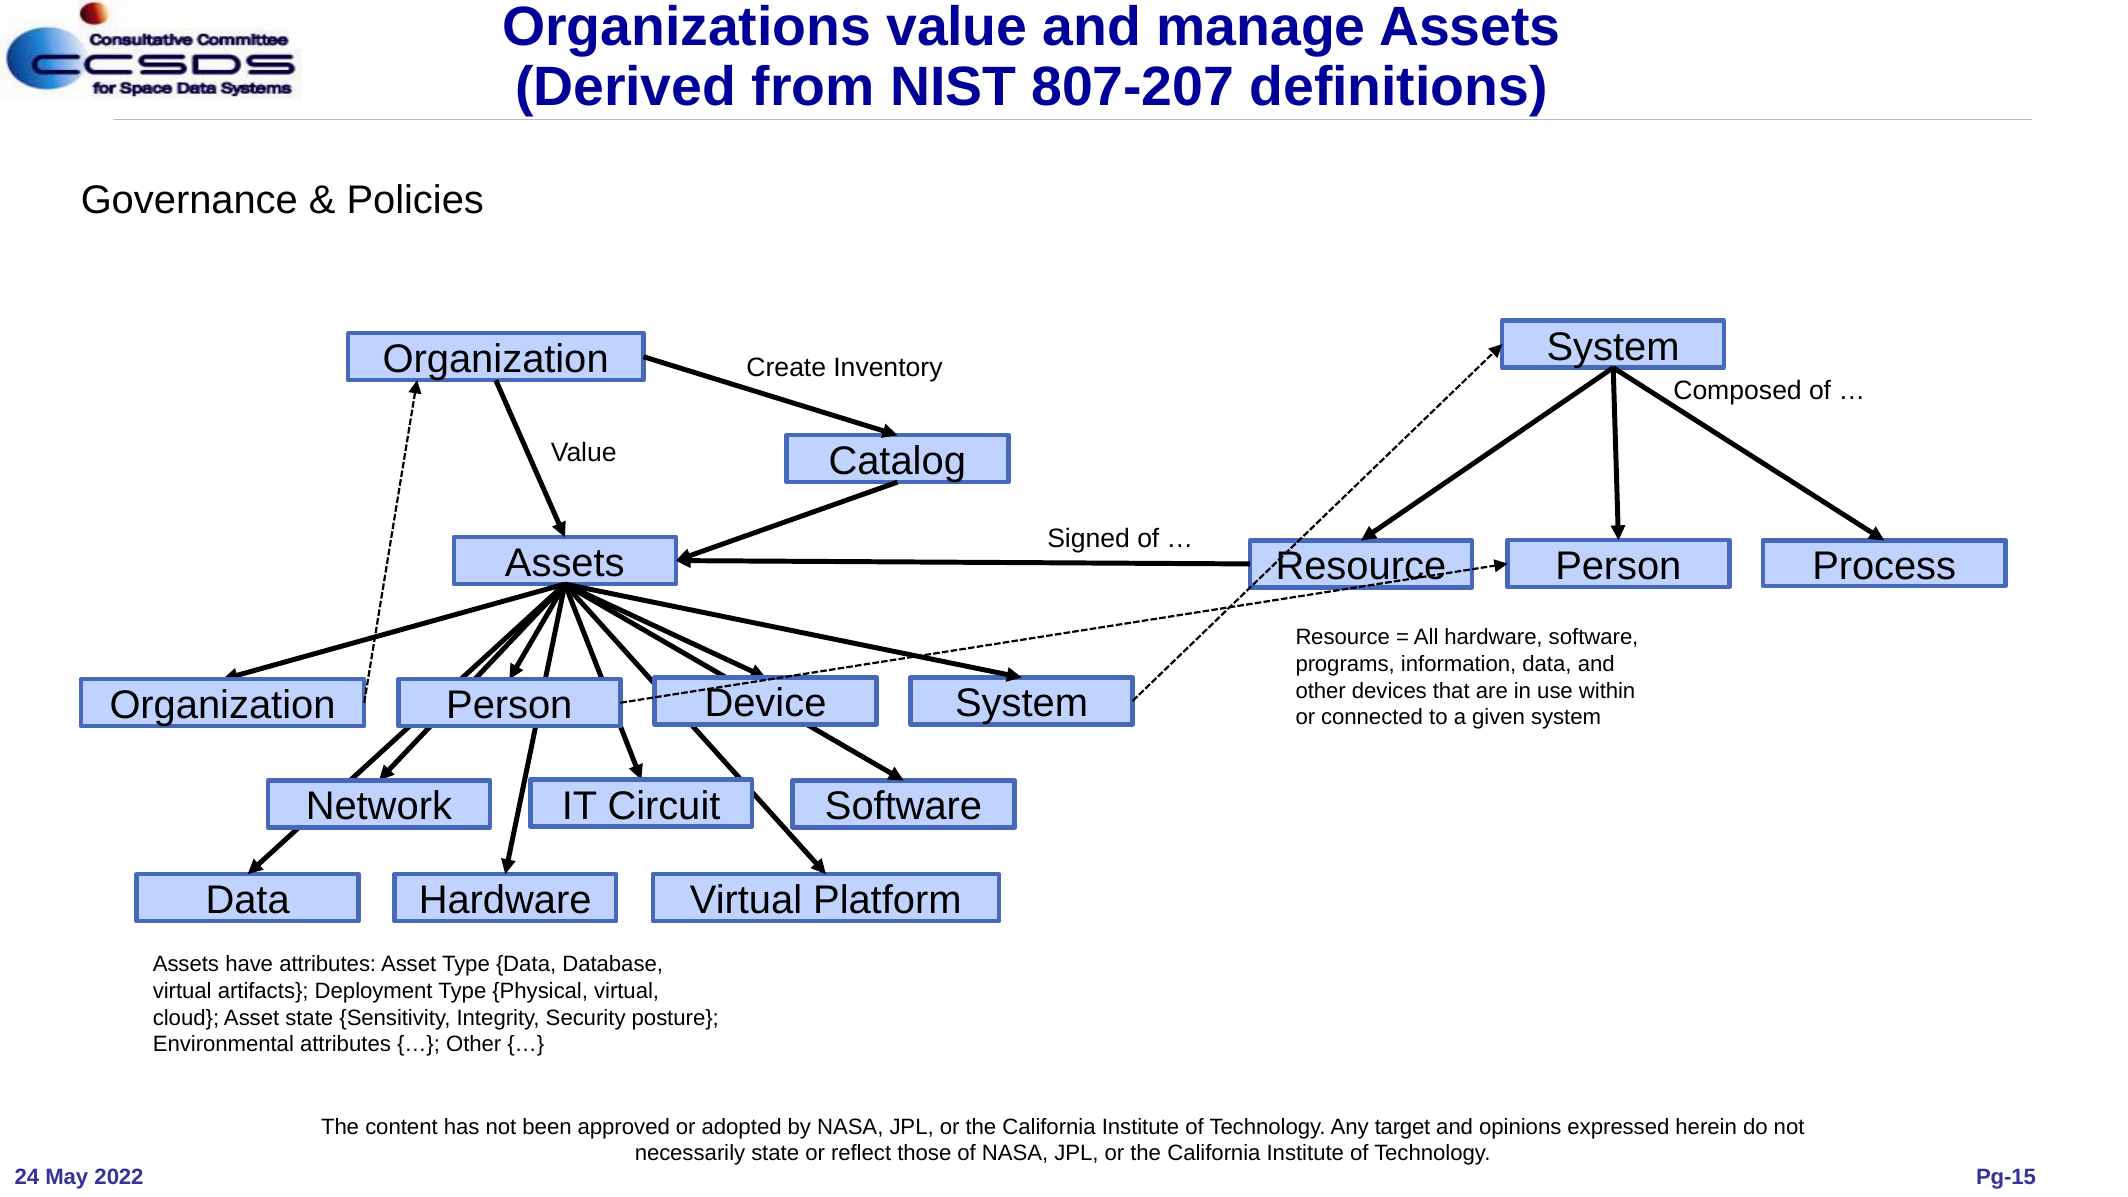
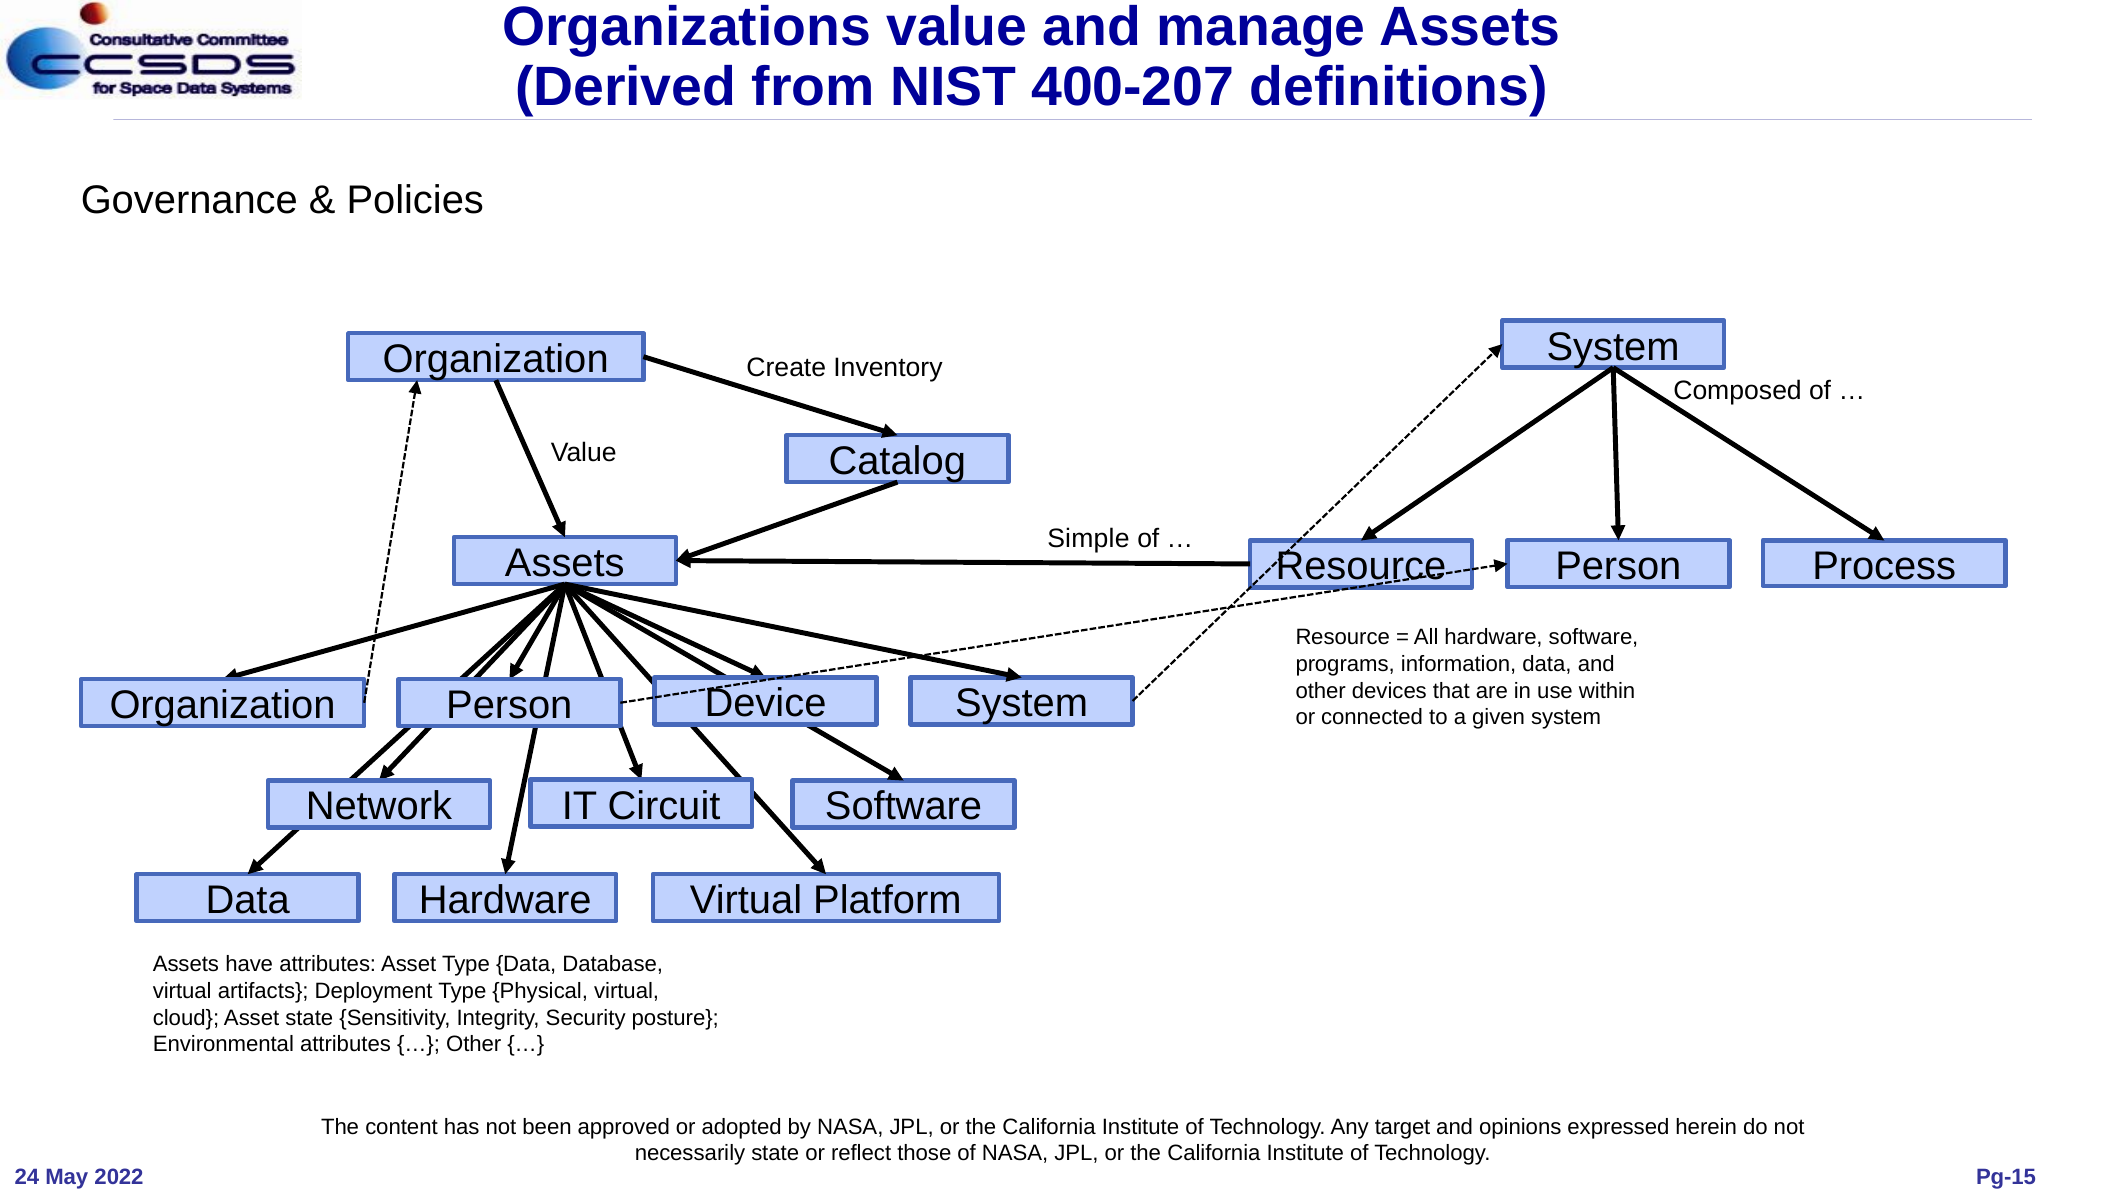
807-207: 807-207 -> 400-207 (1133, 87)
Signed: Signed -> Simple (1088, 539)
